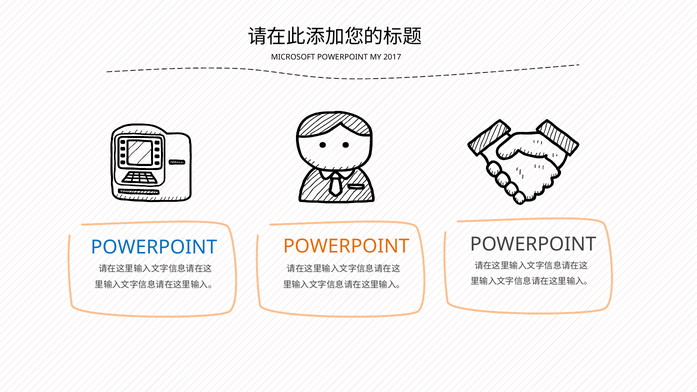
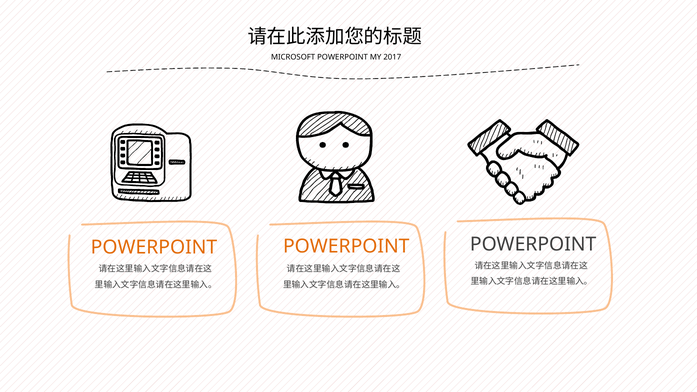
POWERPOINT colour: blue -> orange (154, 247)
